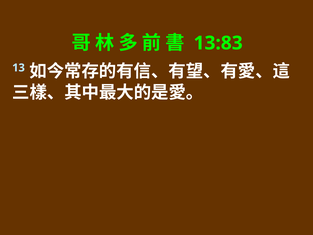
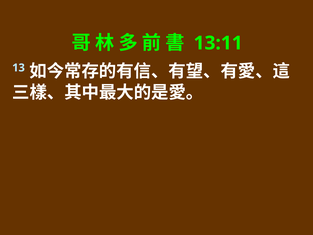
13:83: 13:83 -> 13:11 (218, 43)
